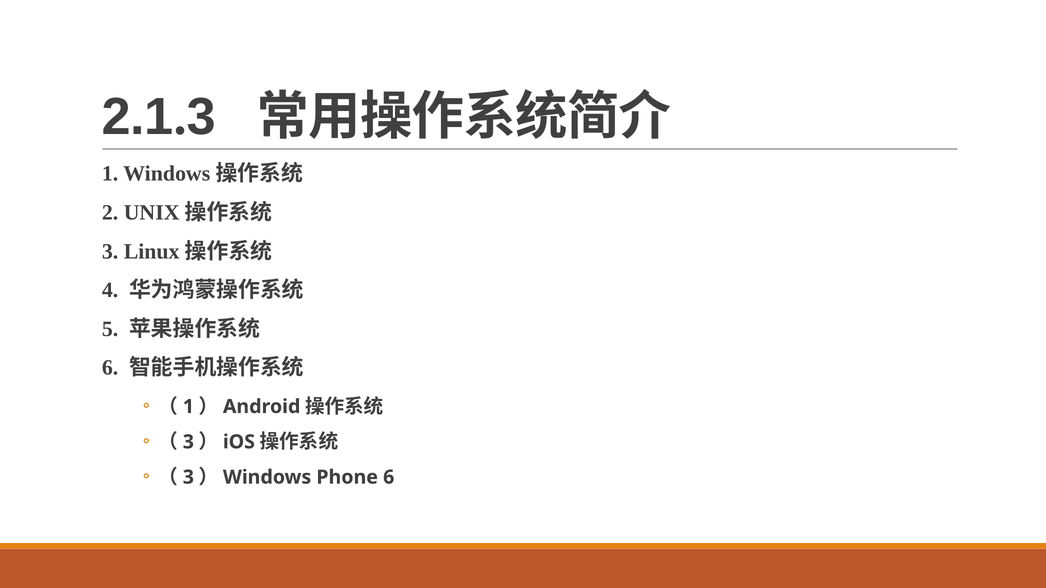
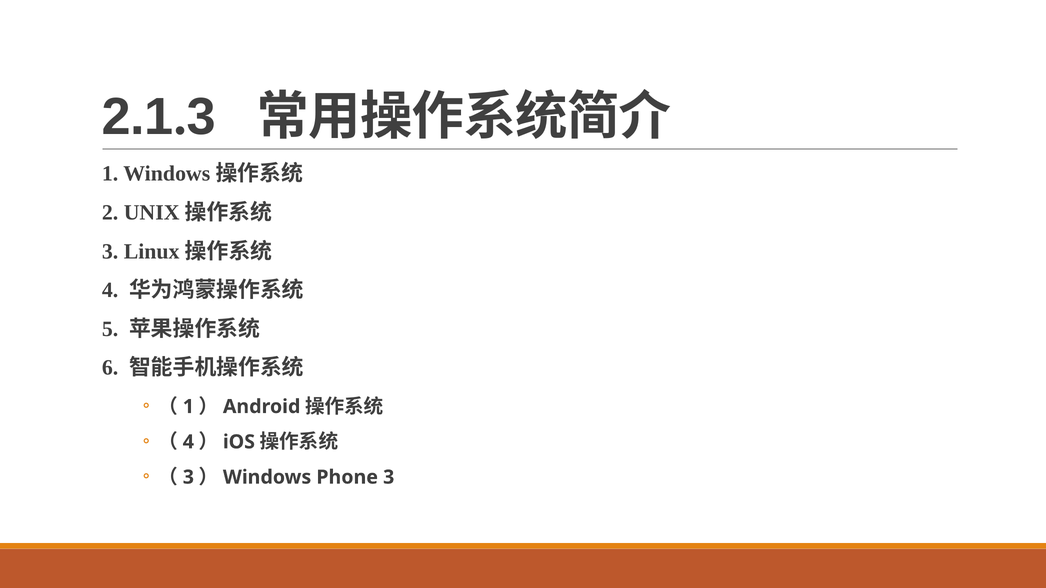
3: 3 -> 4 (188, 442)
Phone 6: 6 -> 3 (389, 477)
